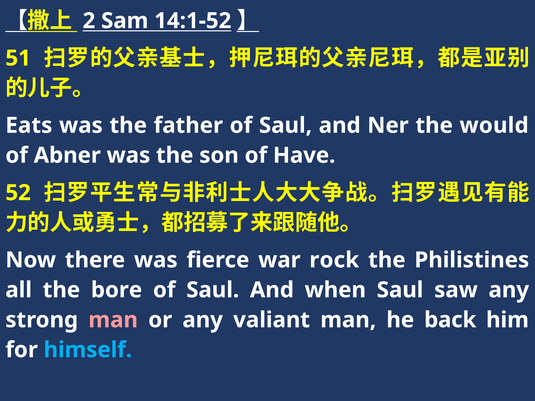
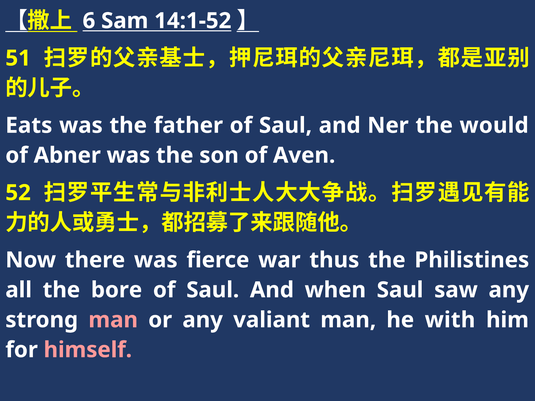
2: 2 -> 6 (89, 21)
Have: Have -> Aven (304, 155)
rock: rock -> thus (334, 260)
back: back -> with (450, 320)
himself colour: light blue -> pink (88, 350)
